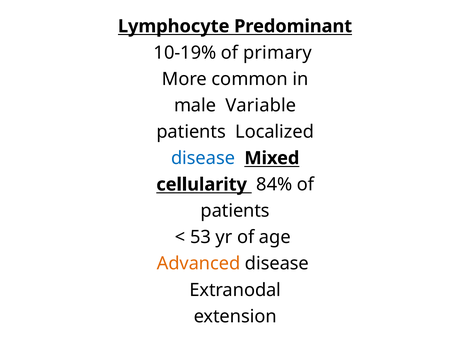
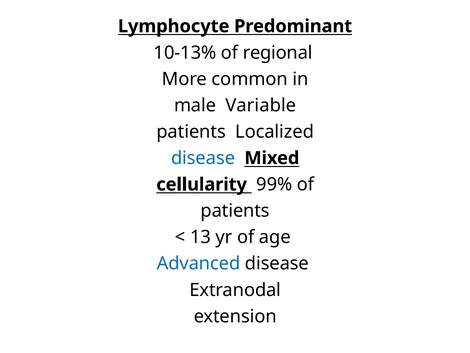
10-19%: 10-19% -> 10-13% (185, 53)
primary: primary -> regional (278, 53)
84%: 84% -> 99% (274, 184)
53: 53 -> 13 (200, 237)
Advanced colour: orange -> blue (199, 263)
